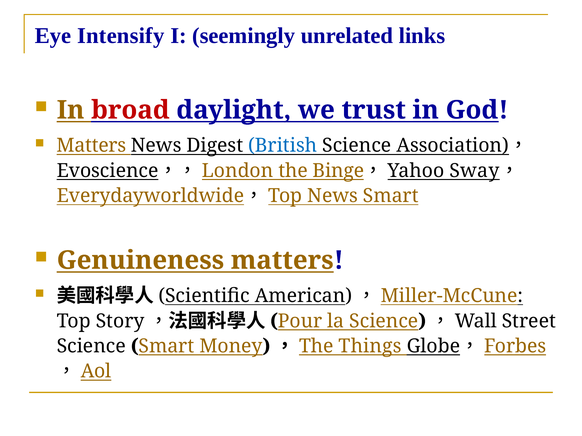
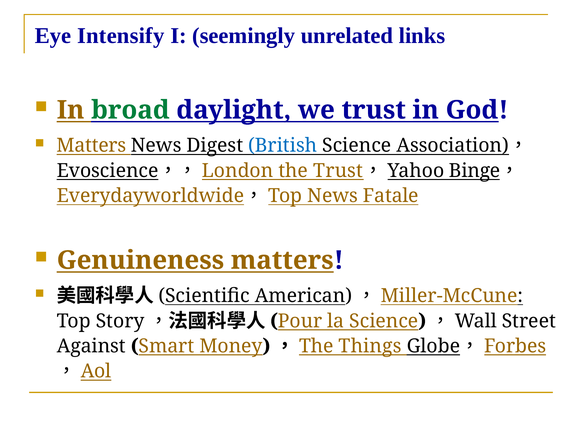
broad colour: red -> green (130, 110)
the Binge: Binge -> Trust (338, 171)
Sway: Sway -> Binge (475, 171)
News Smart: Smart -> Fatale (391, 196)
Science: Science -> Against (91, 347)
